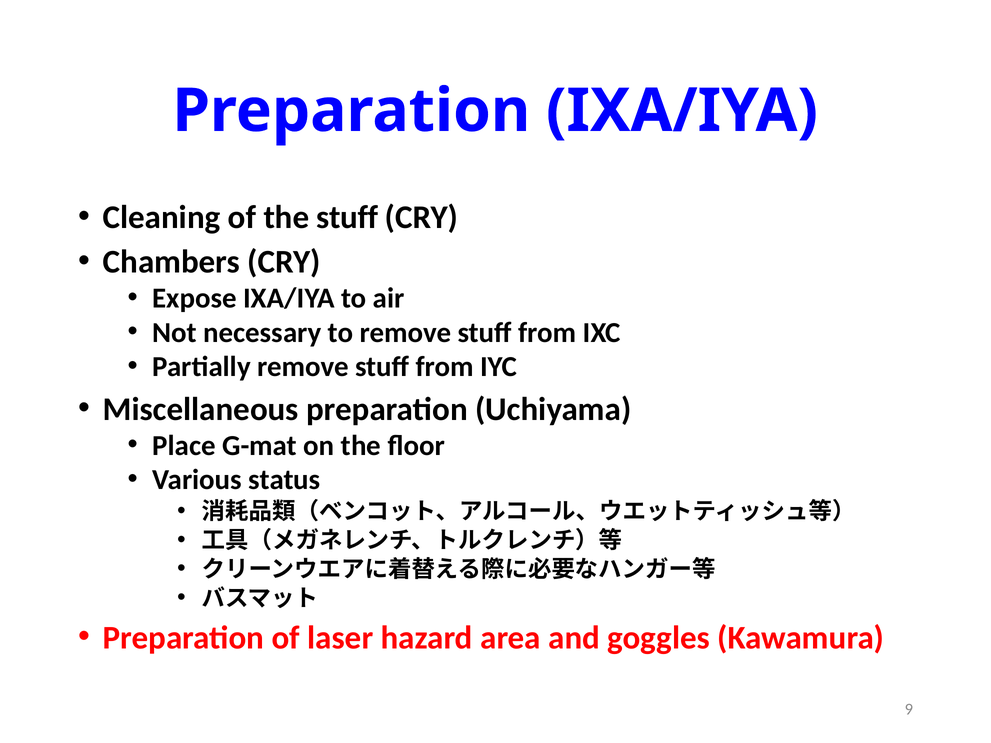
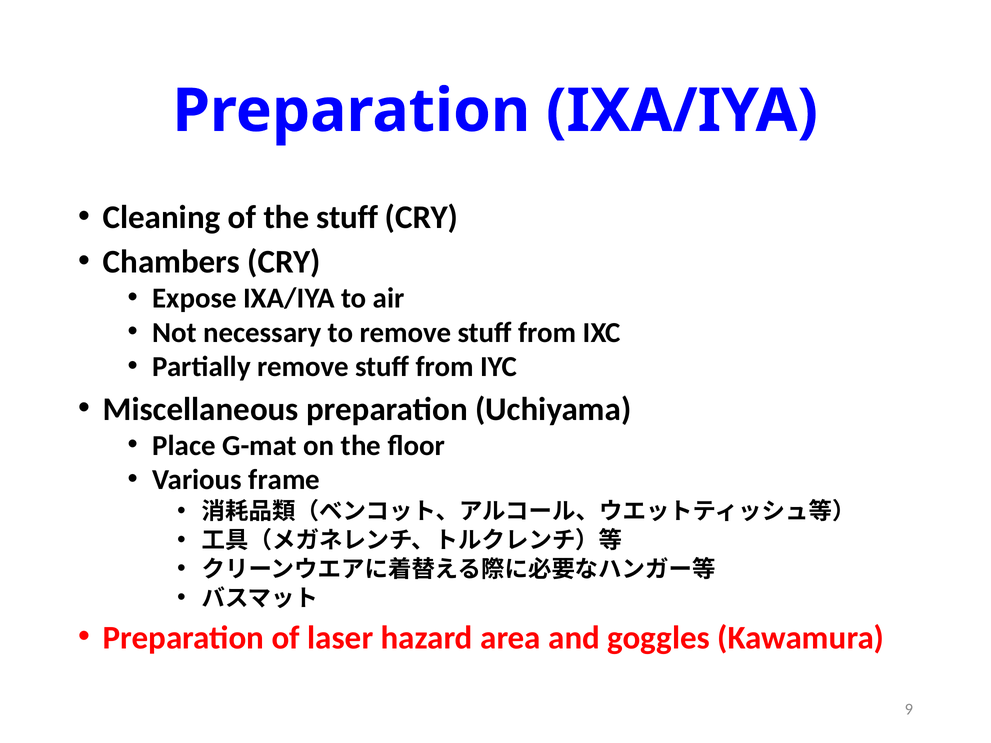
status: status -> frame (284, 480)
